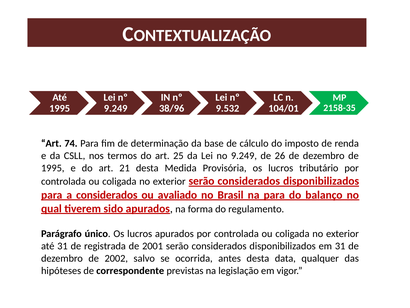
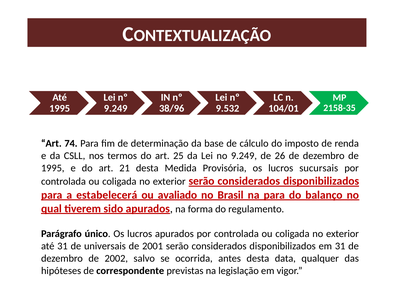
tributário: tributário -> sucursais (319, 168)
a considerados: considerados -> estabelecerá (107, 195)
registrada: registrada -> universais (105, 246)
